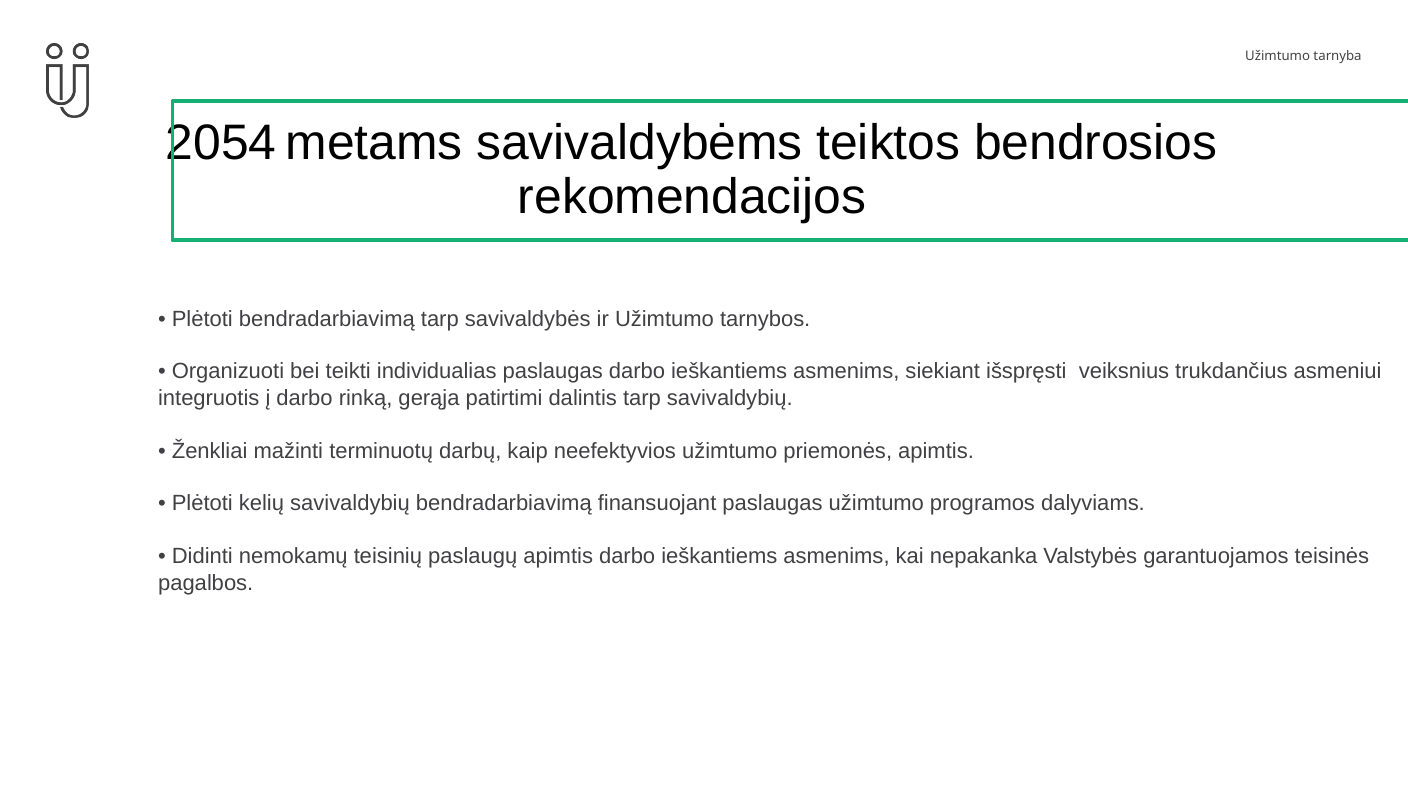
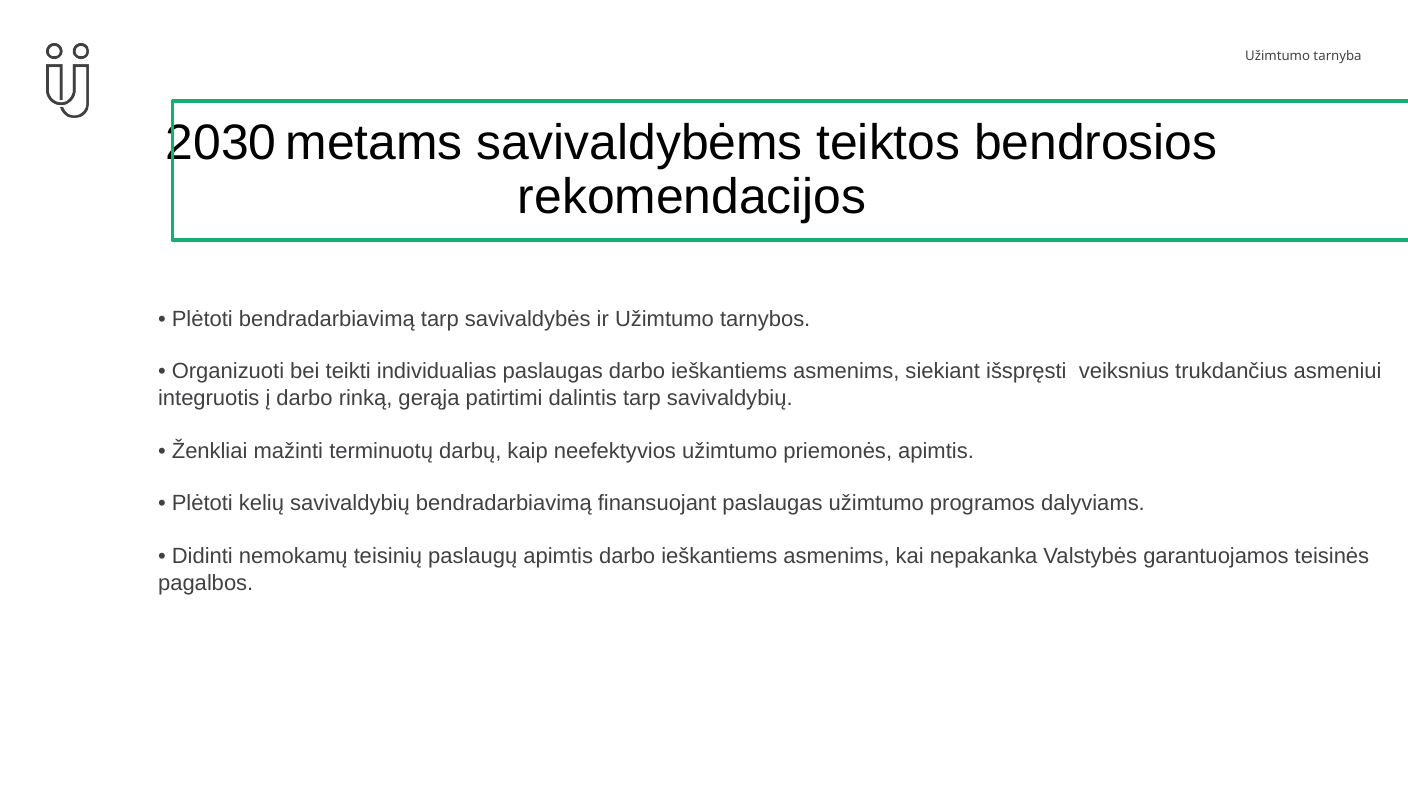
2054: 2054 -> 2030 (221, 143)
